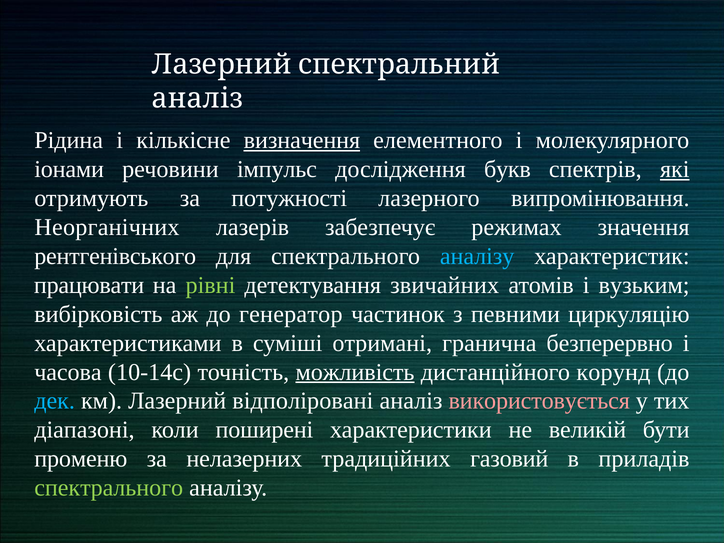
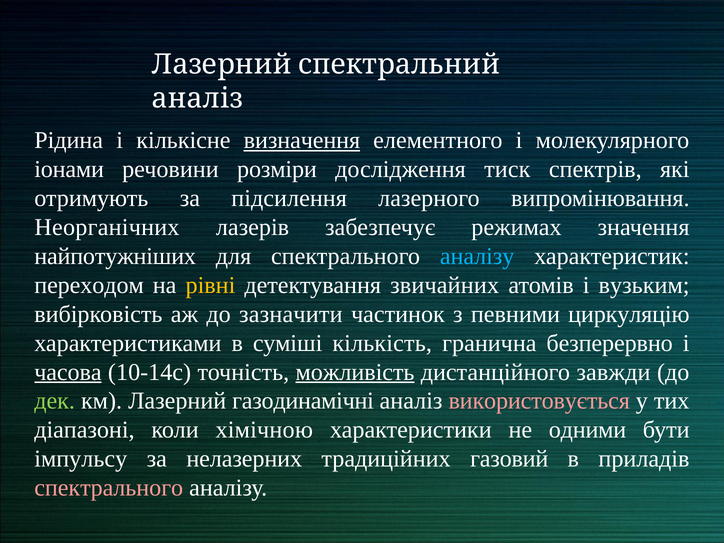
імпульс: імпульс -> розміри (277, 169)
букв: букв -> тиск (507, 169)
які underline: present -> none (675, 169)
потужності: потужності -> підсилення (289, 198)
рентгенівського: рентгенівського -> найпотужніших (115, 256)
працювати: працювати -> переходом (89, 285)
рівні colour: light green -> yellow (210, 285)
генератор: генератор -> зазначити (291, 314)
отримані: отримані -> кількість (382, 343)
часова underline: none -> present (68, 372)
корунд: корунд -> завжди (613, 372)
дек colour: light blue -> light green (55, 401)
відполіровані: відполіровані -> газодинамічні (303, 401)
поширені: поширені -> хімічною (264, 430)
великій: великій -> одними (588, 430)
променю: променю -> імпульсу (81, 459)
спектрального colour: light green -> pink (109, 488)
